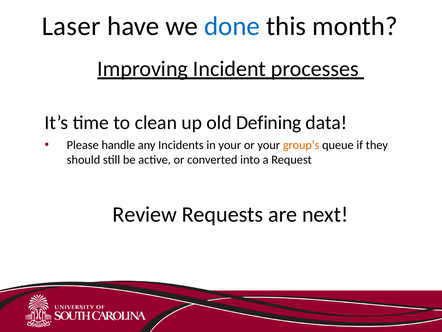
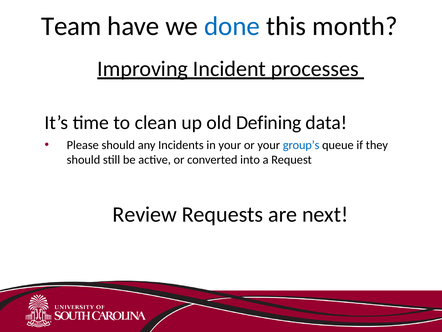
Laser: Laser -> Team (71, 26)
Please handle: handle -> should (118, 145)
group’s colour: orange -> blue (301, 145)
